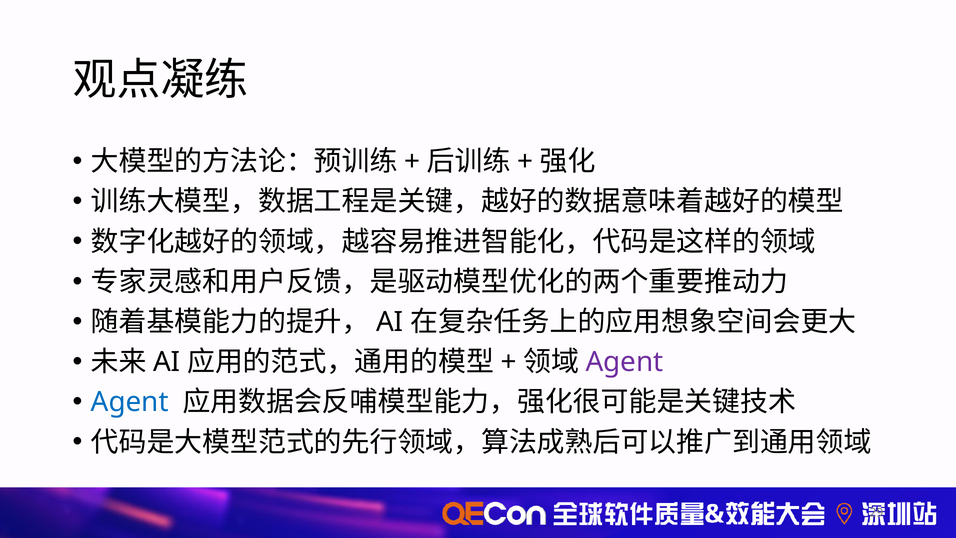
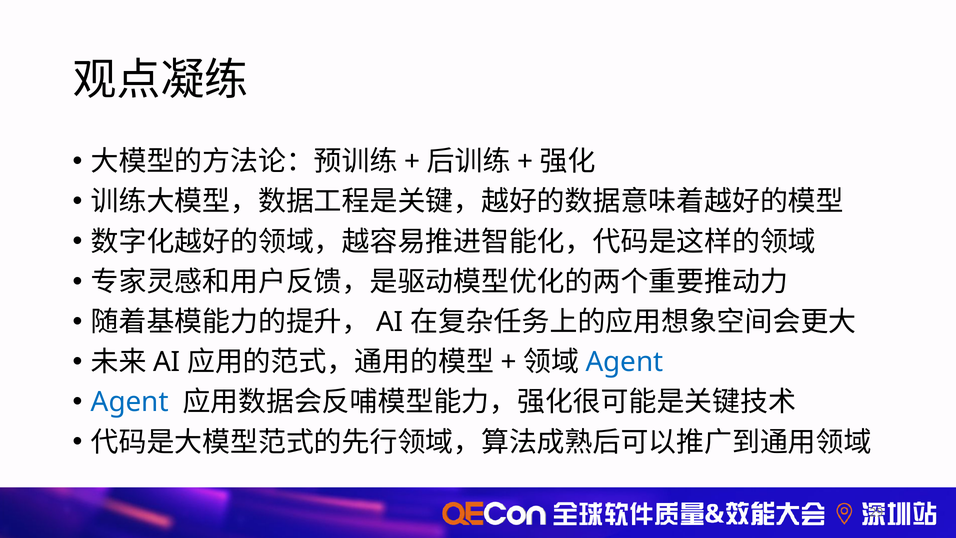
Agent colour: purple -> blue (625, 362)
